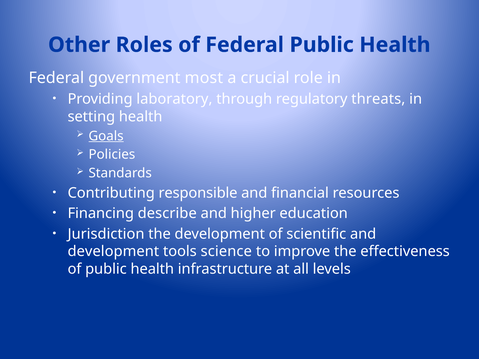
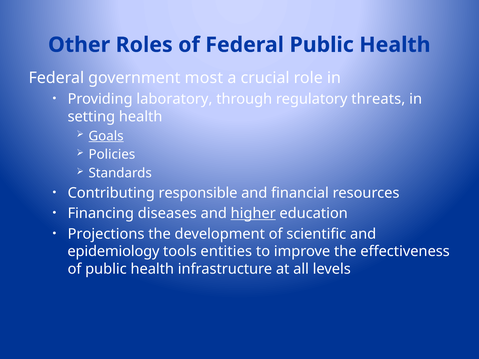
describe: describe -> diseases (167, 214)
higher underline: none -> present (253, 214)
Jurisdiction: Jurisdiction -> Projections (106, 234)
development: development -> epidemiology (113, 252)
science: science -> entities (226, 252)
